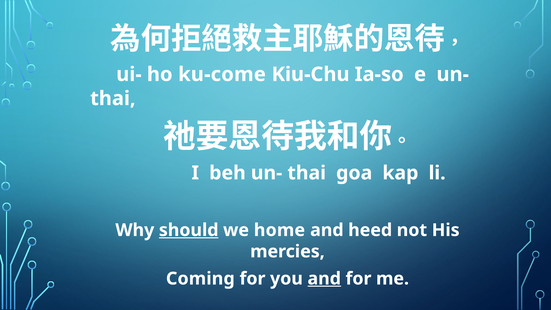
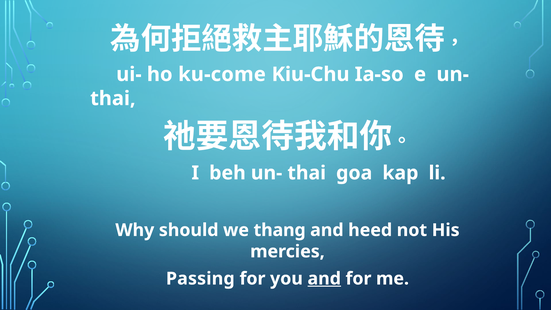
should underline: present -> none (189, 230)
home: home -> thang (280, 230)
Coming: Coming -> Passing (200, 279)
